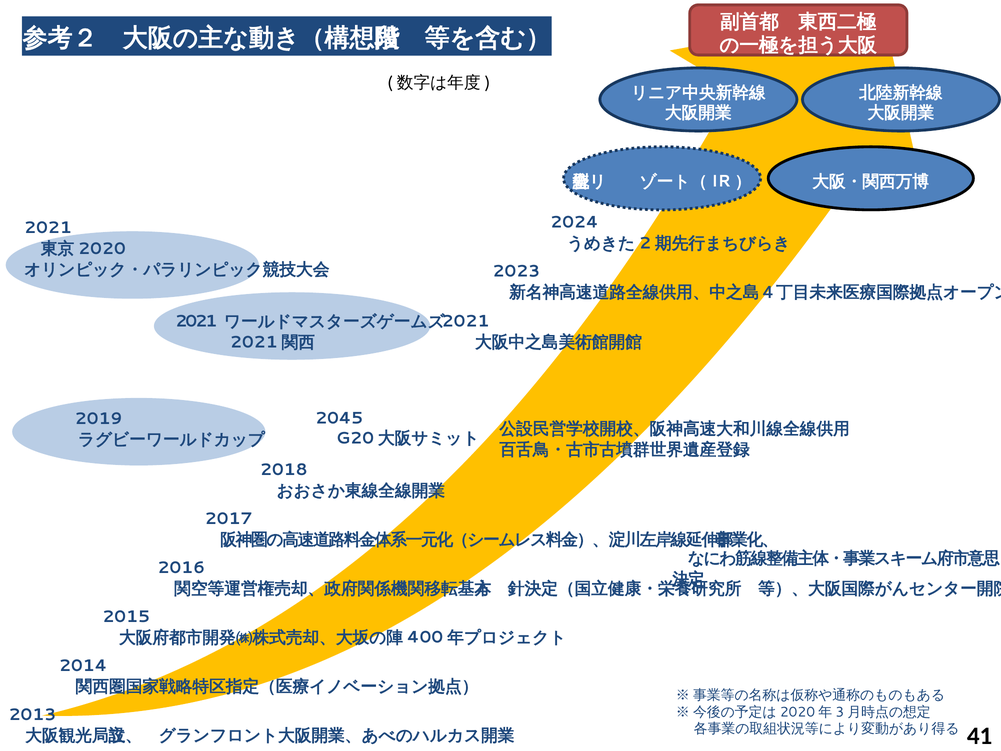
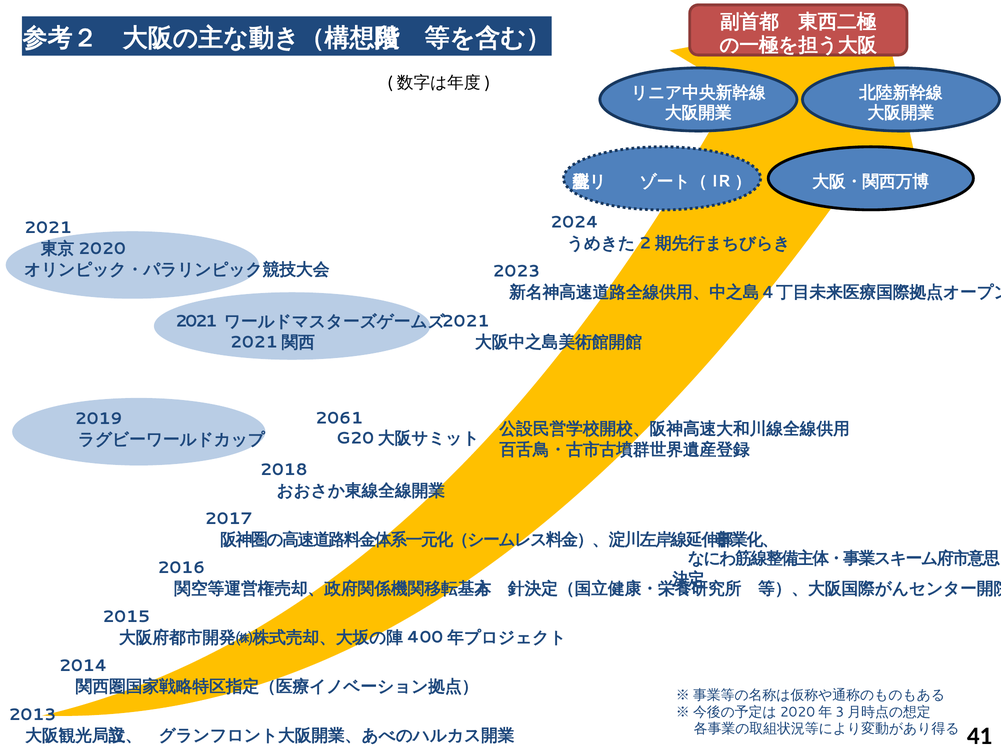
2045: 2045 -> 2061 (339, 418)
